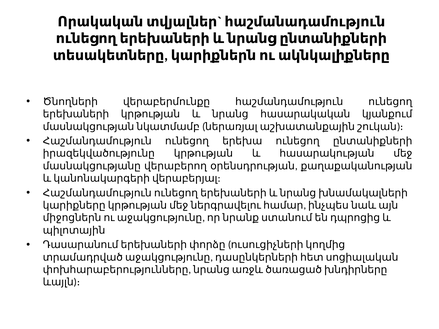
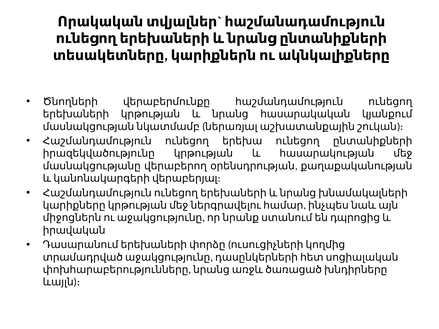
պիլոտային: պիլոտային -> իրավական (74, 231)
